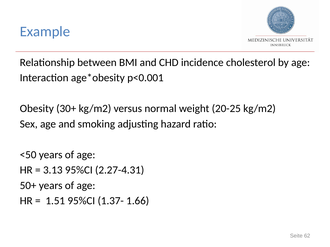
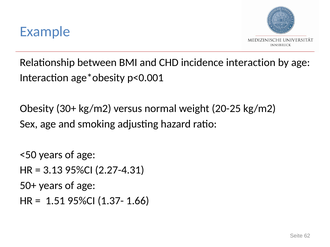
incidence cholesterol: cholesterol -> interaction (251, 63)
